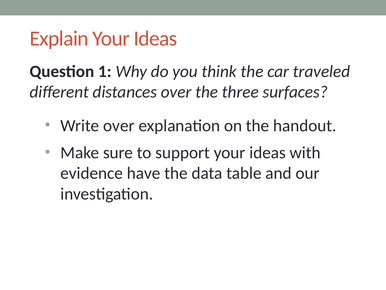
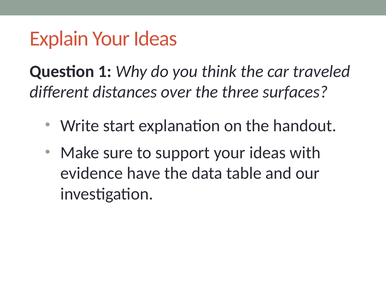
Write over: over -> start (119, 125)
